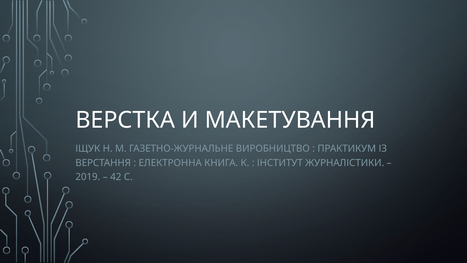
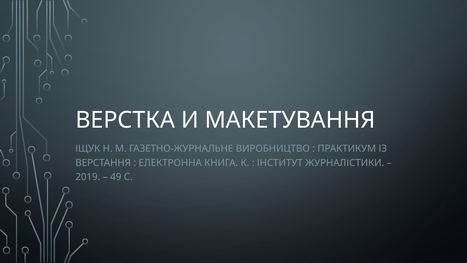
42: 42 -> 49 (116, 177)
